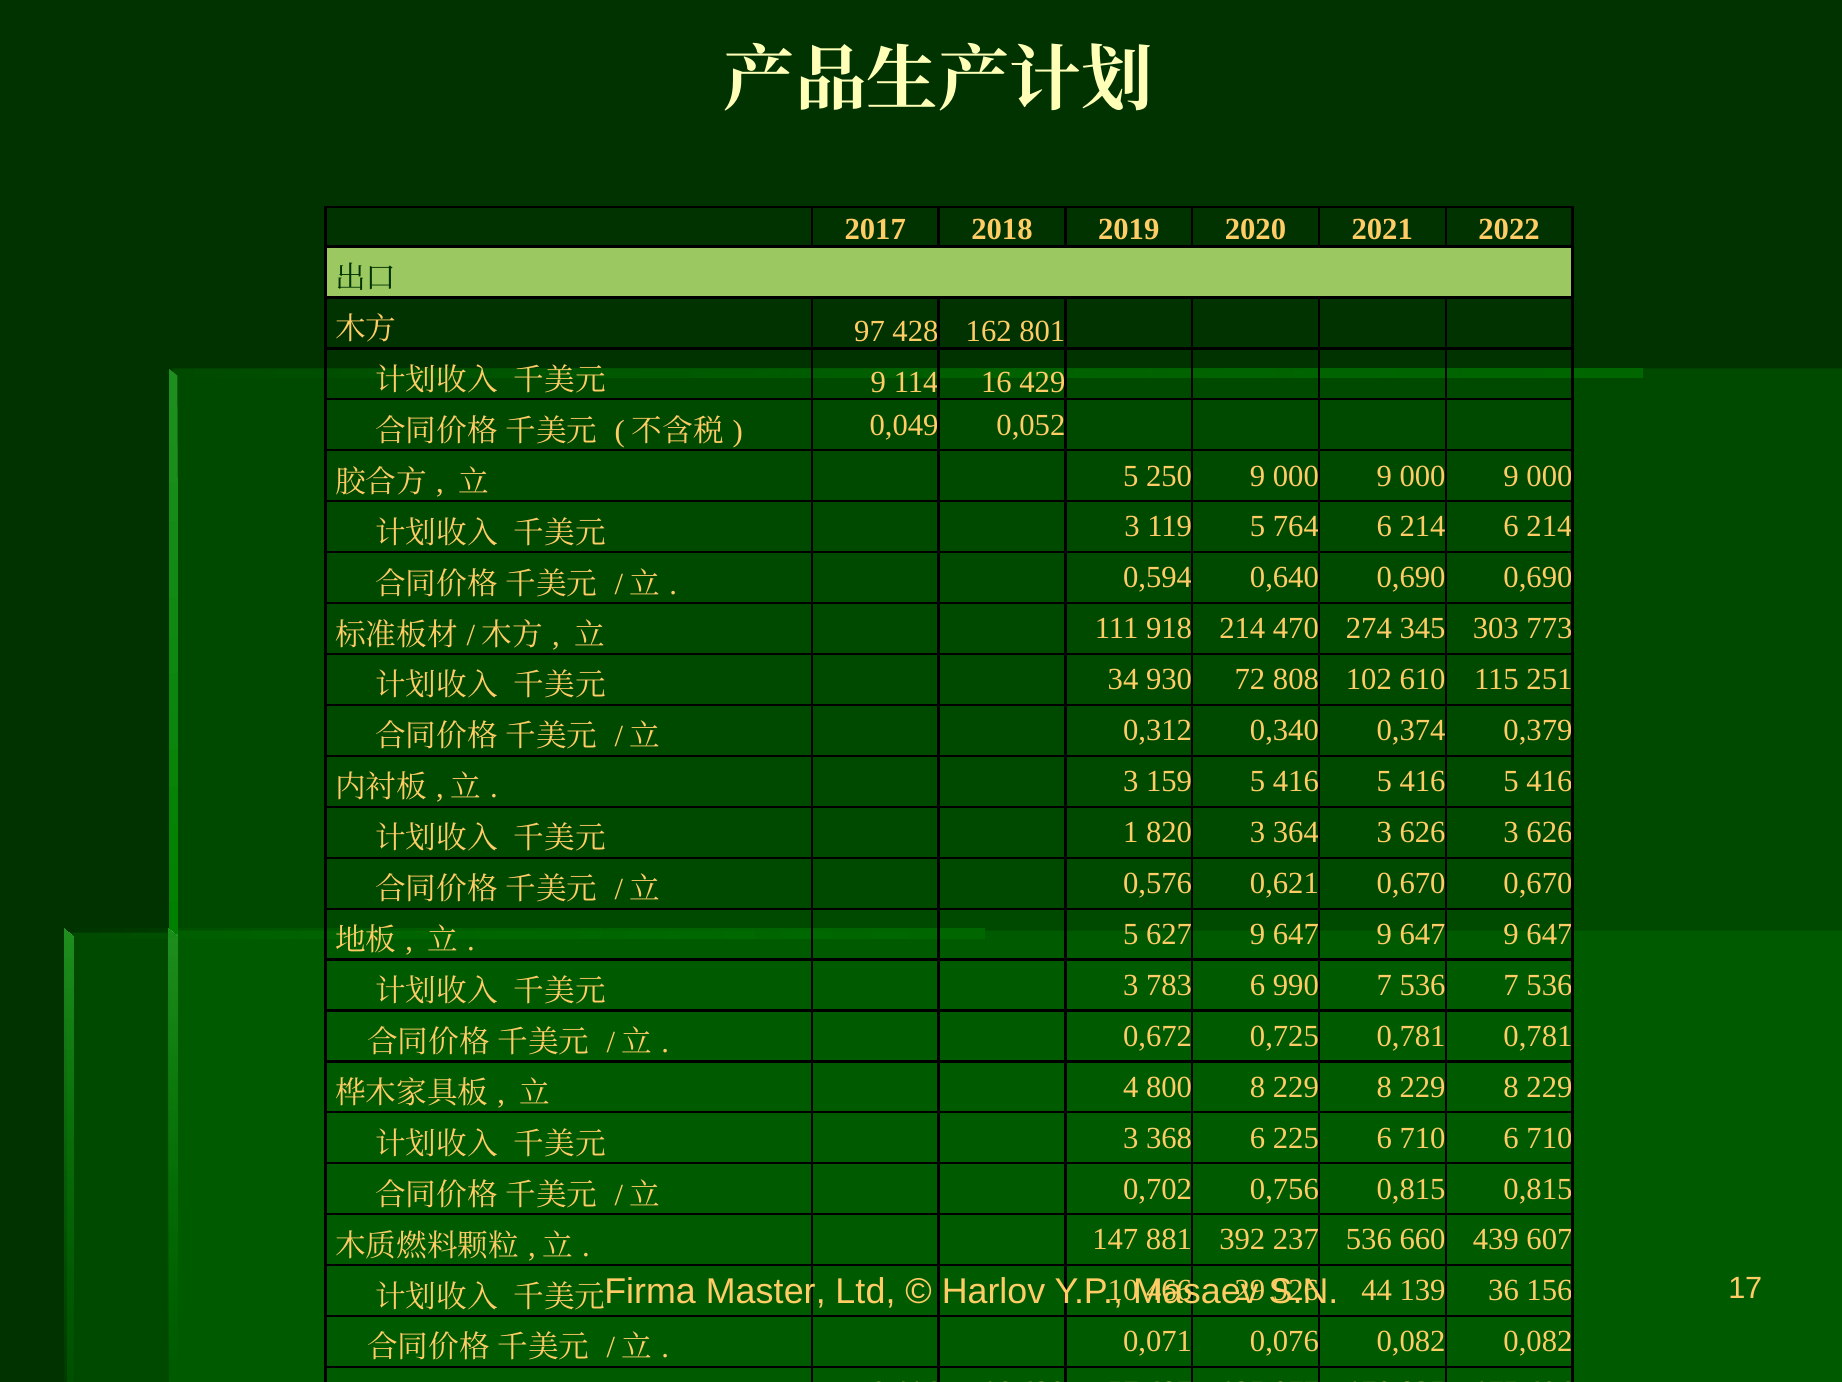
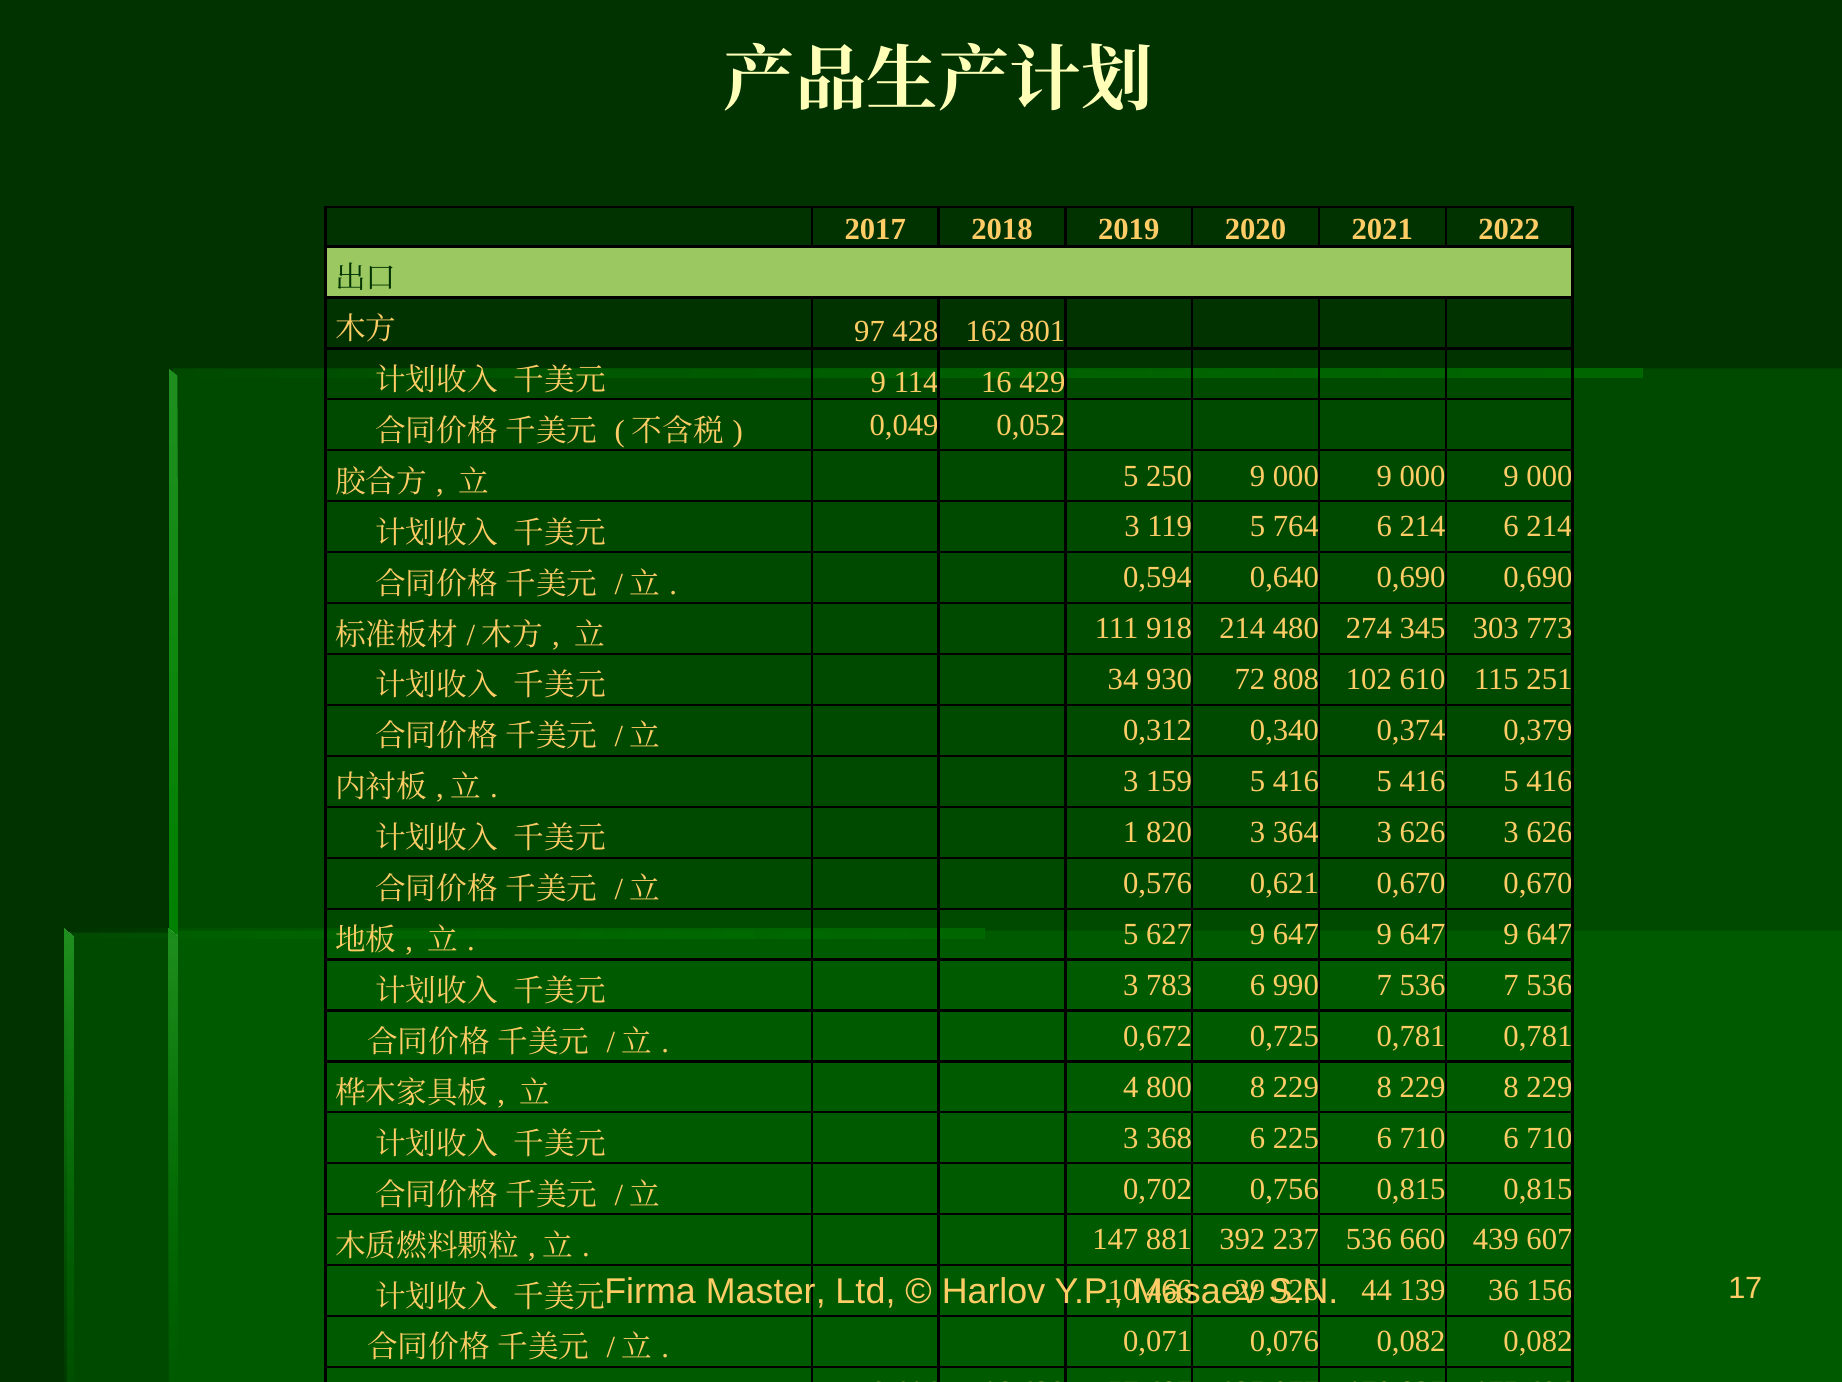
470: 470 -> 480 (1296, 628)
